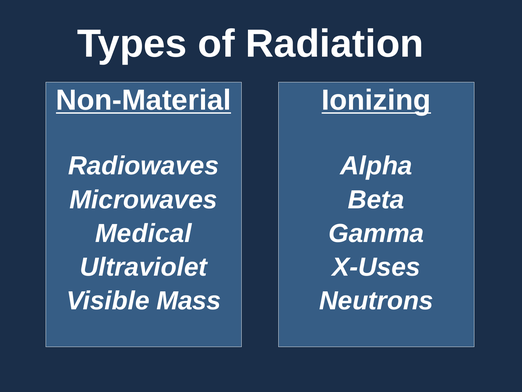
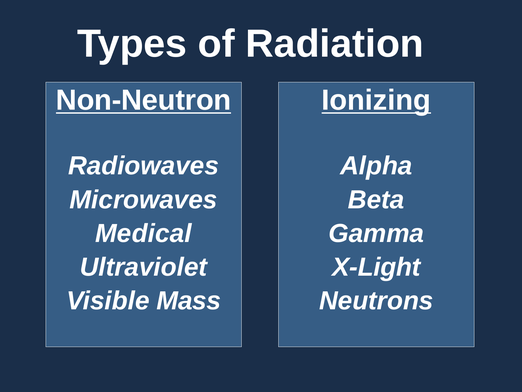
Non-Material: Non-Material -> Non-Neutron (144, 100)
X-Uses: X-Uses -> X-Light (376, 267)
